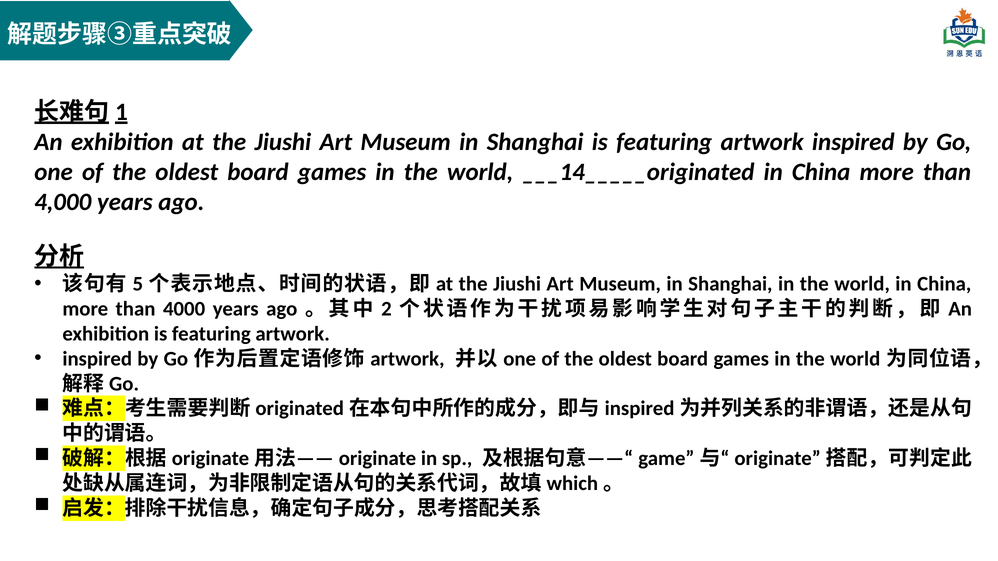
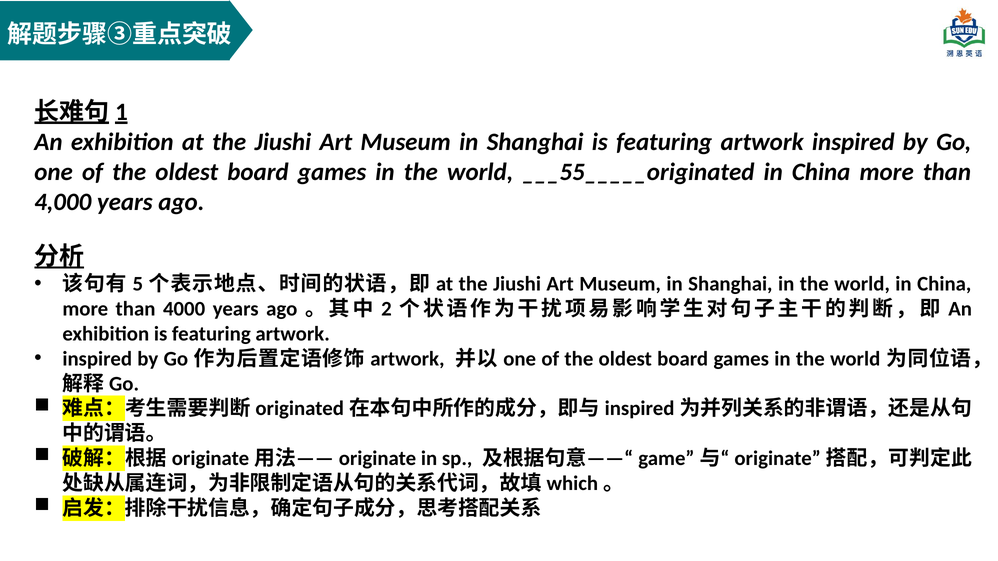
___14_____originated: ___14_____originated -> ___55_____originated (638, 172)
